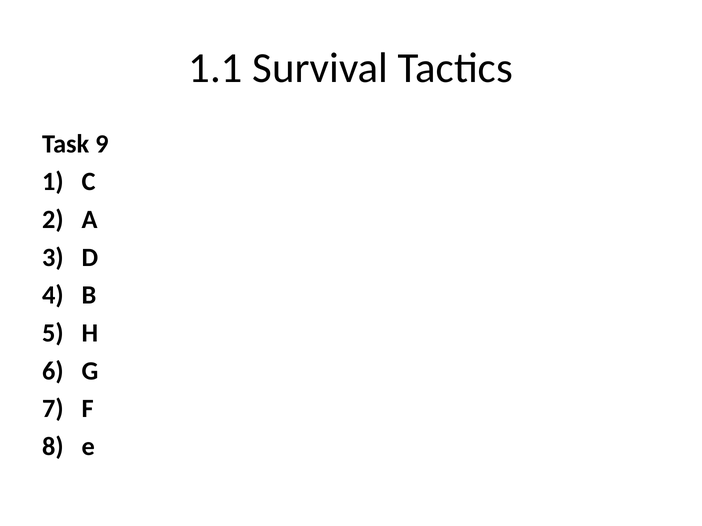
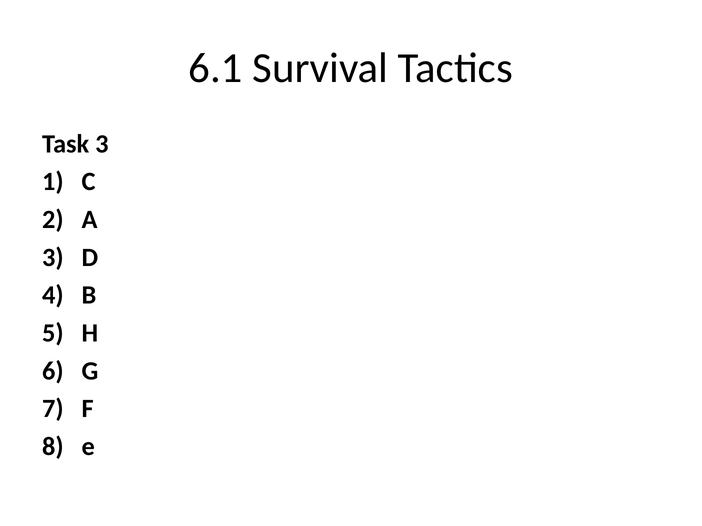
1.1: 1.1 -> 6.1 (216, 68)
Task 9: 9 -> 3 (102, 144)
